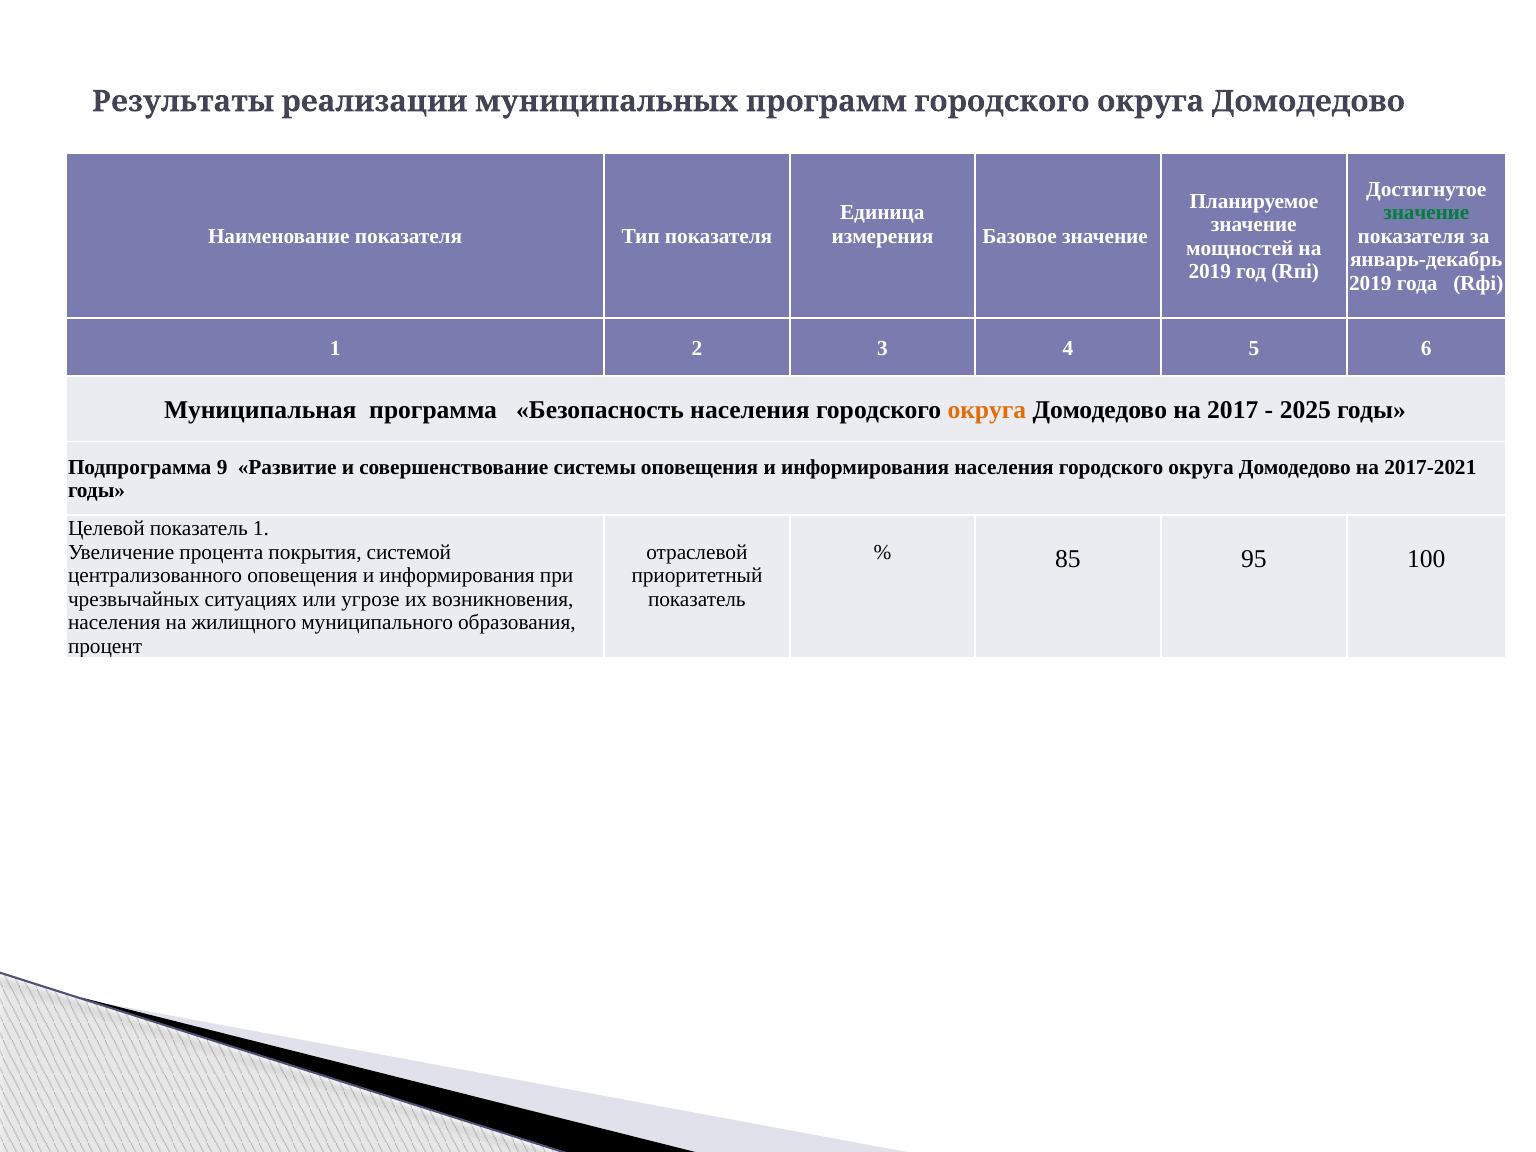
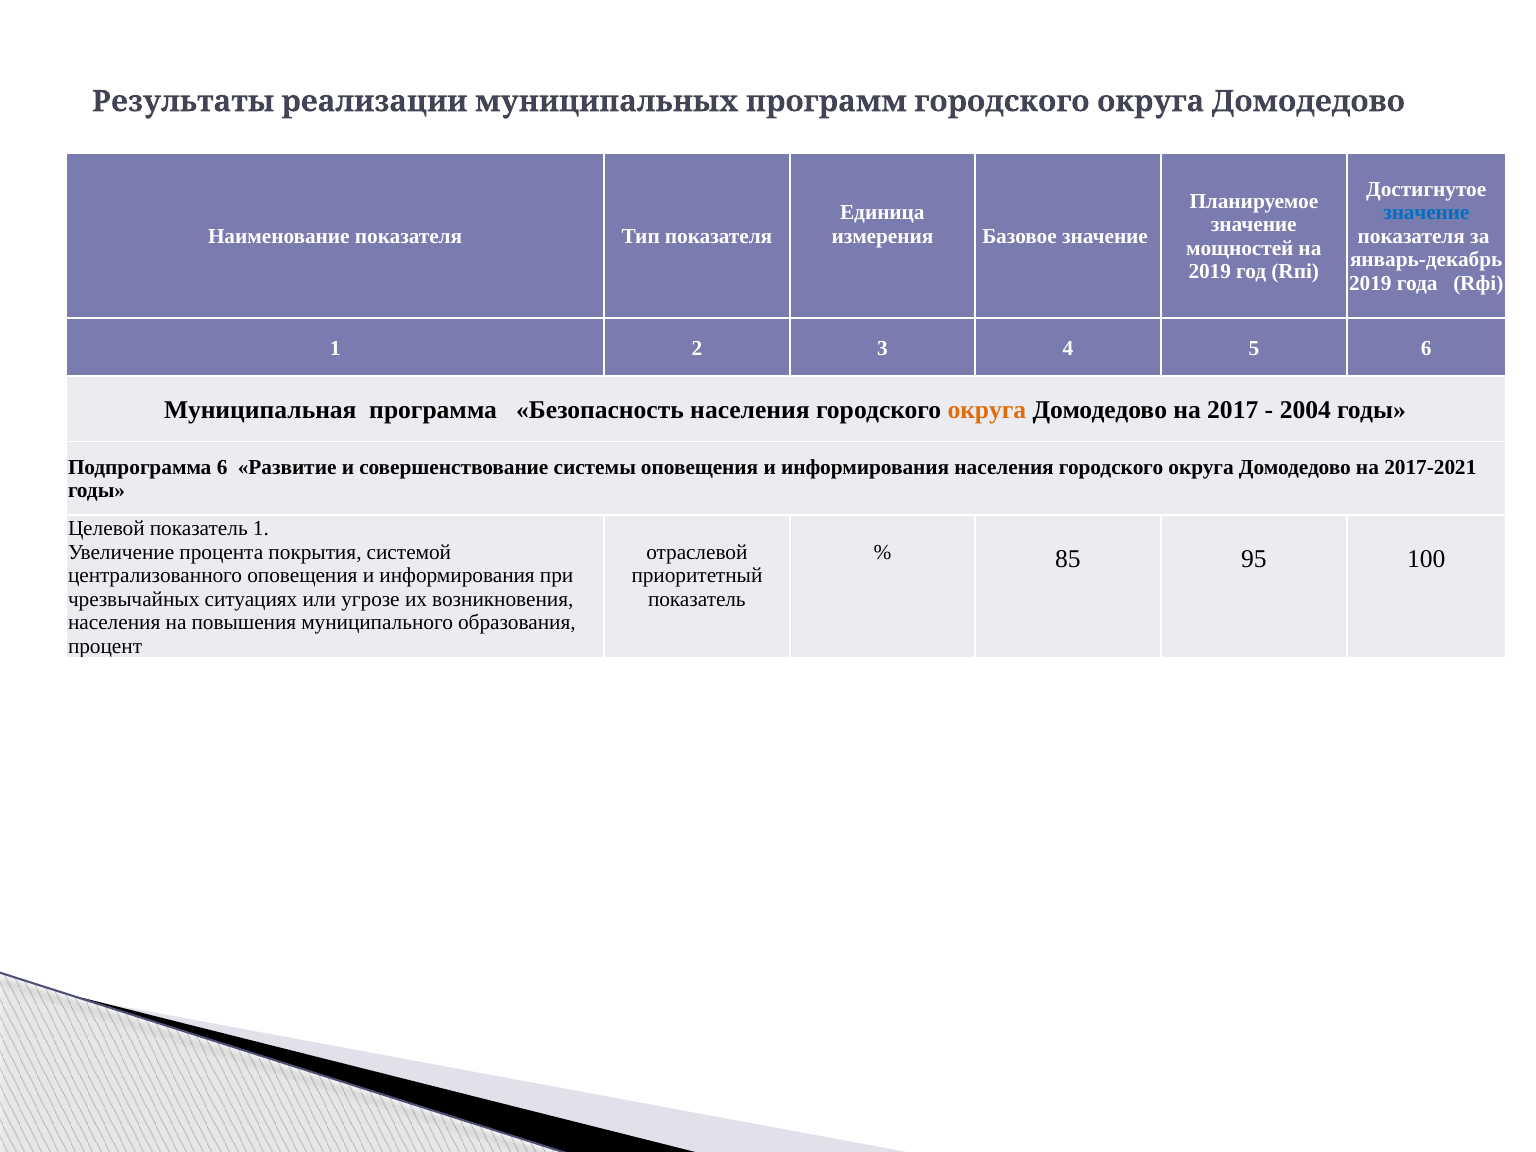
значение colour: green -> blue (1426, 213)
2025: 2025 -> 2004 (1305, 410)
Подпрограмма 9: 9 -> 6 (222, 467)
жилищного: жилищного -> повышения (244, 623)
